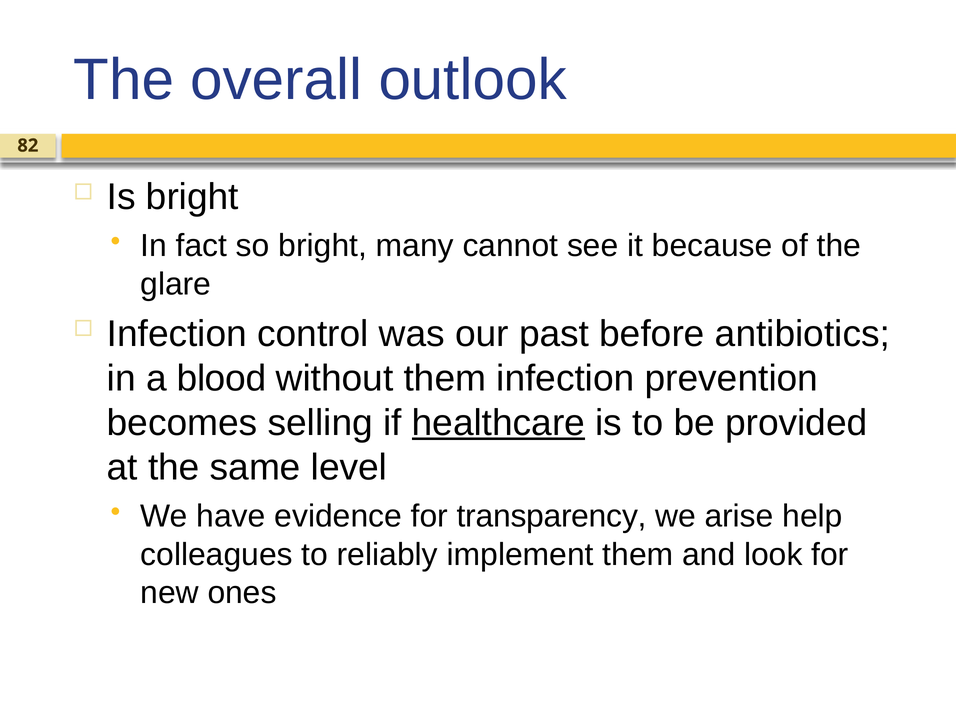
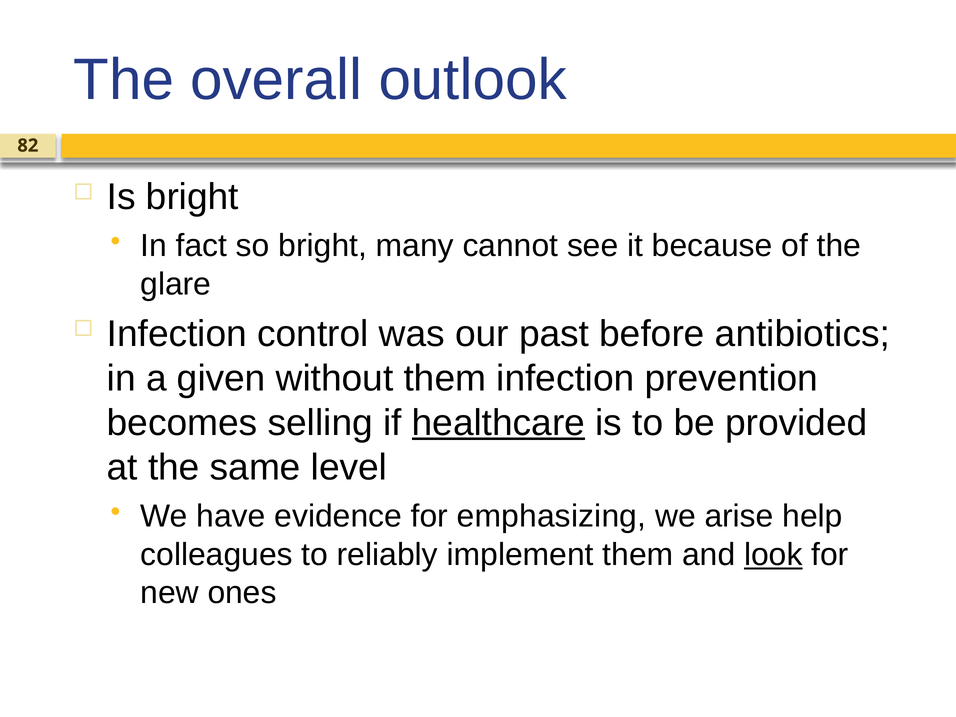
blood: blood -> given (221, 378)
transparency: transparency -> emphasizing (551, 516)
look underline: none -> present (773, 555)
